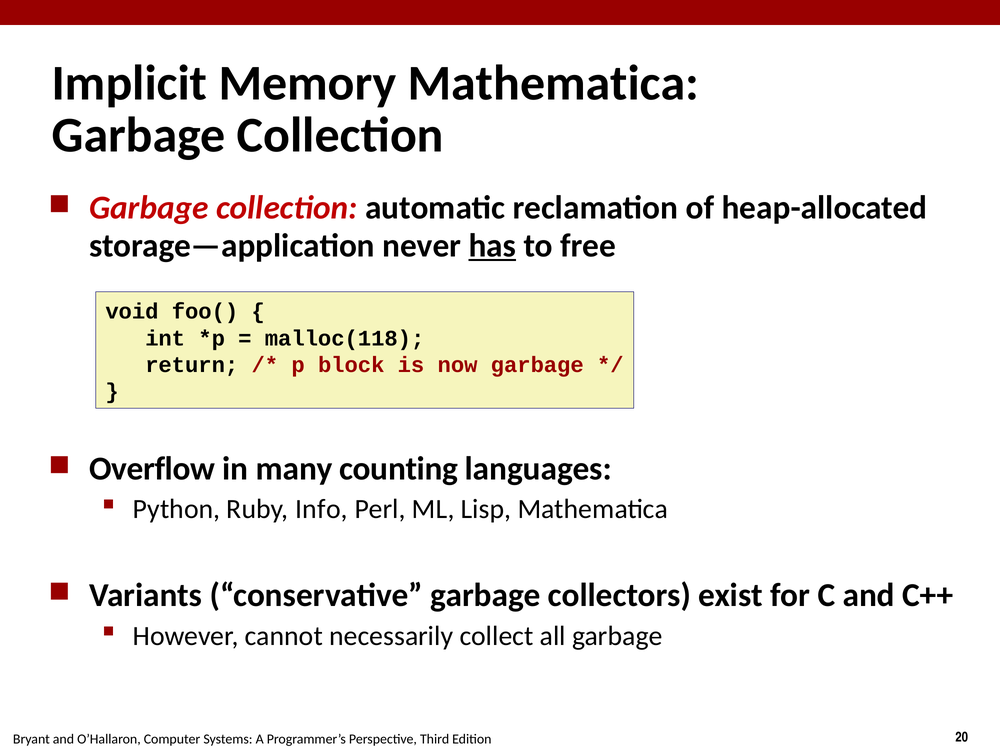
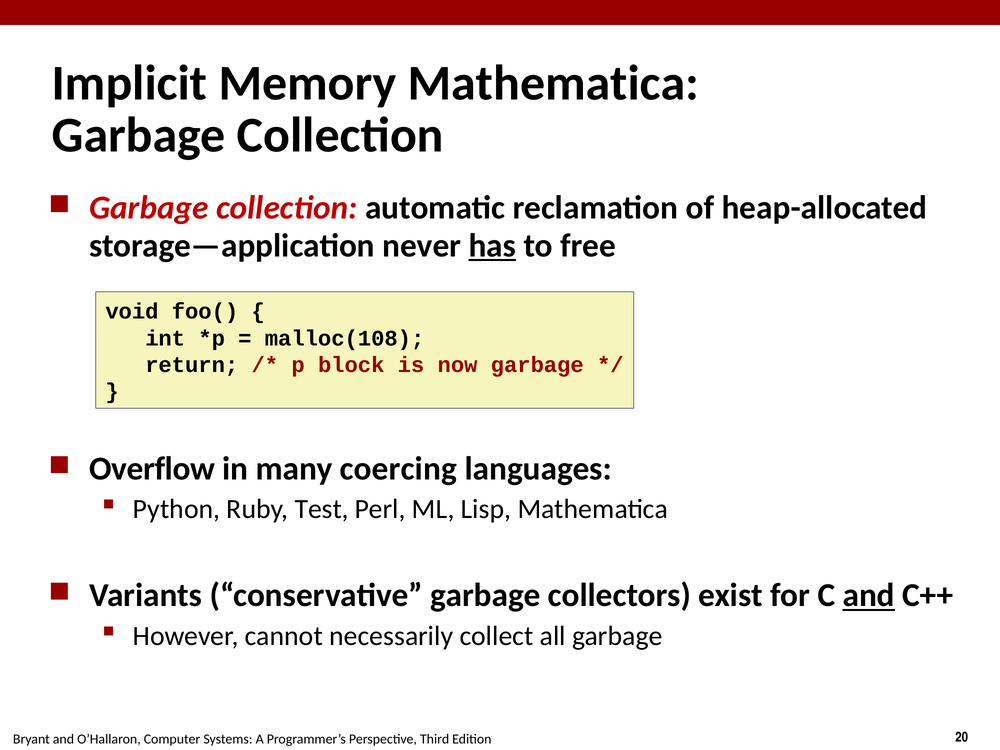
malloc(118: malloc(118 -> malloc(108 (345, 338)
counting: counting -> coercing (398, 469)
Info: Info -> Test (322, 509)
and underline: none -> present (869, 595)
